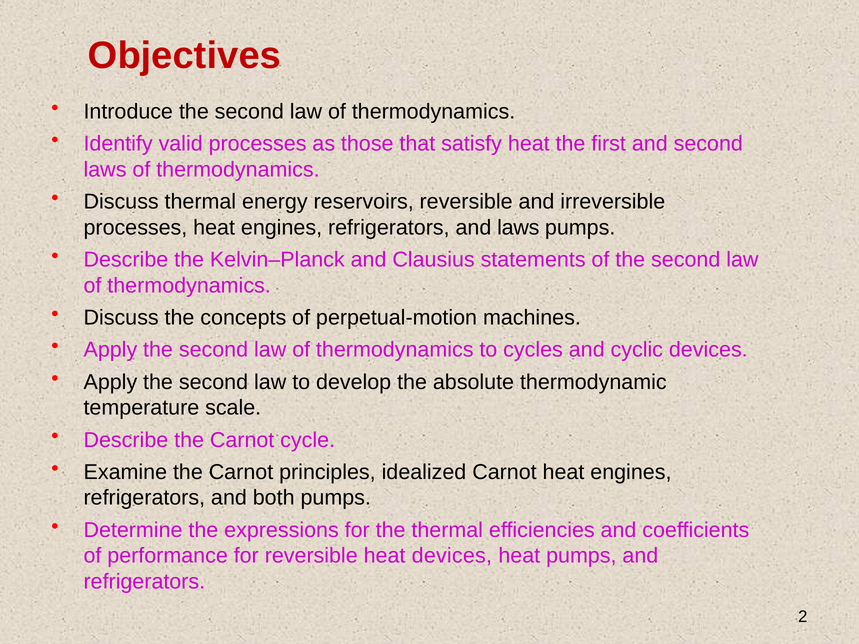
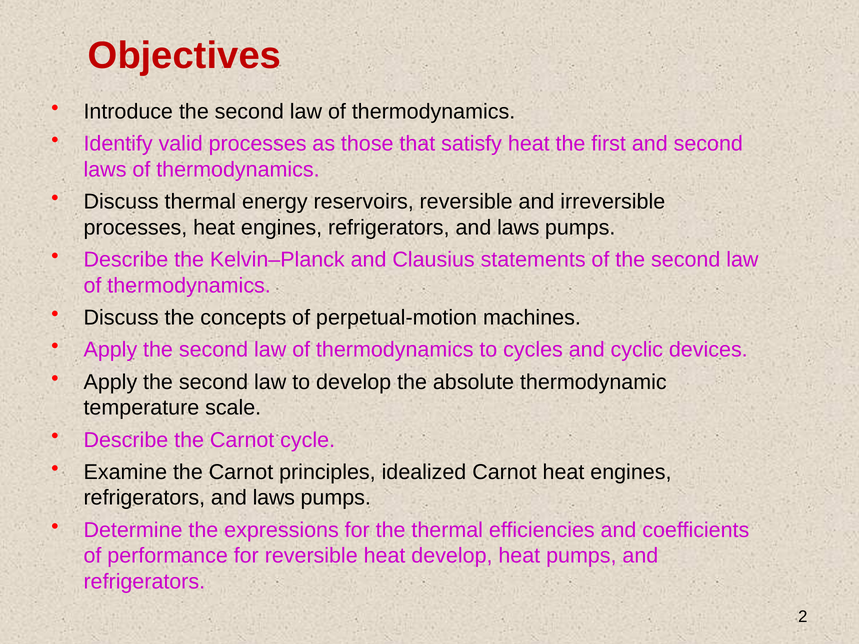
both: both -> laws (274, 498)
heat devices: devices -> develop (452, 556)
